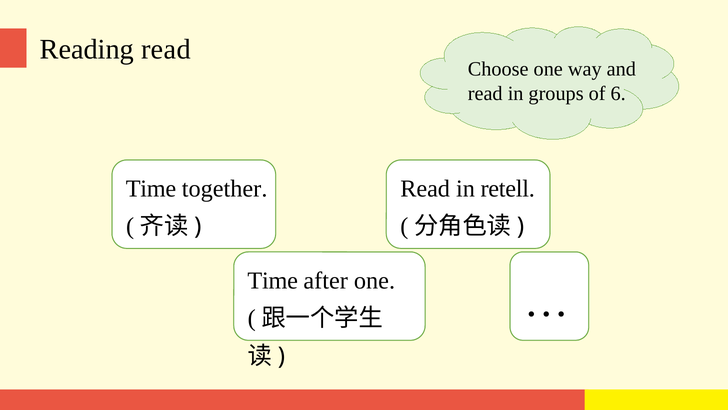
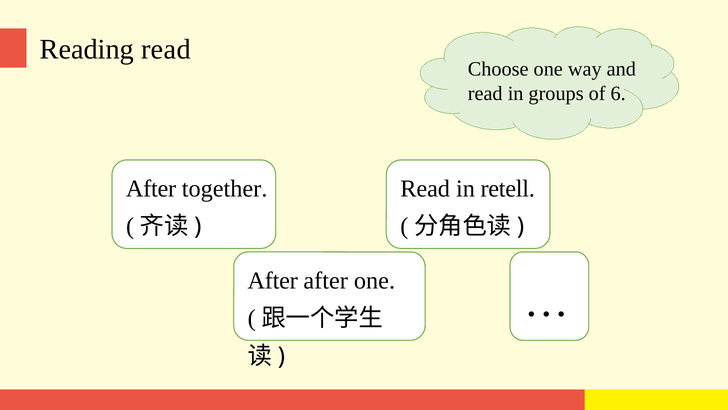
Time: Time -> After (151, 188)
Time: Time -> After (273, 280)
